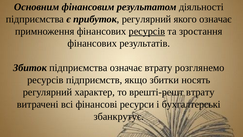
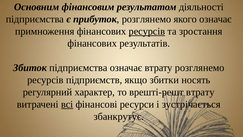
прибуток регулярний: регулярний -> розглянемо (146, 19)
всі underline: none -> present (67, 104)
бухгалтерські: бухгалтерські -> зустрічається (191, 104)
